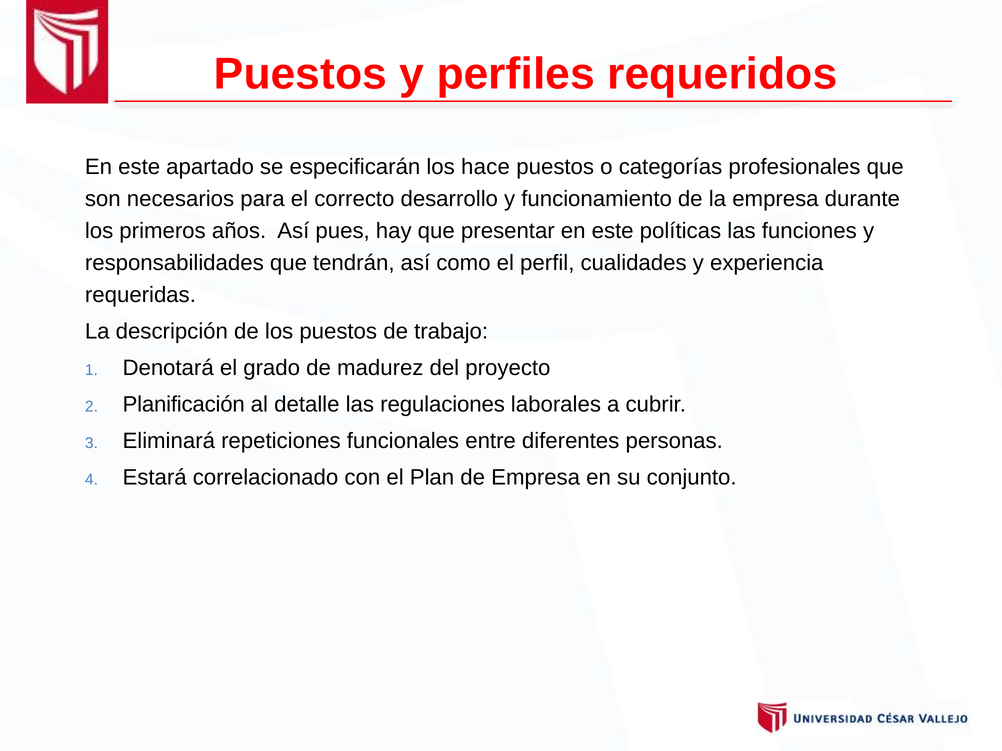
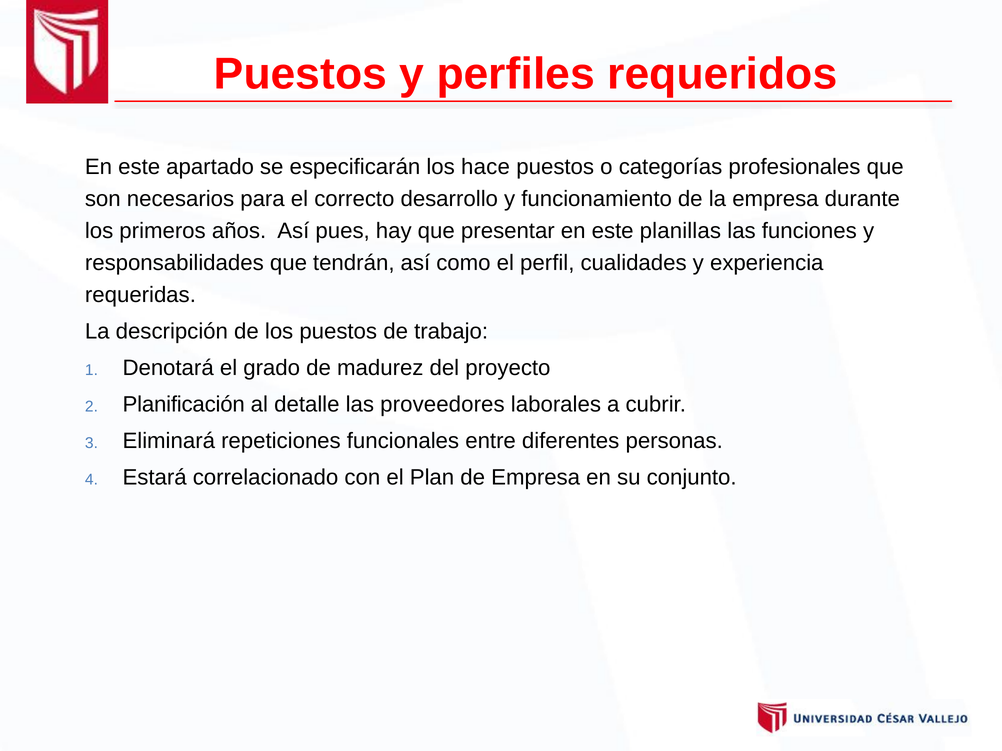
políticas: políticas -> planillas (680, 231)
regulaciones: regulaciones -> proveedores (442, 405)
